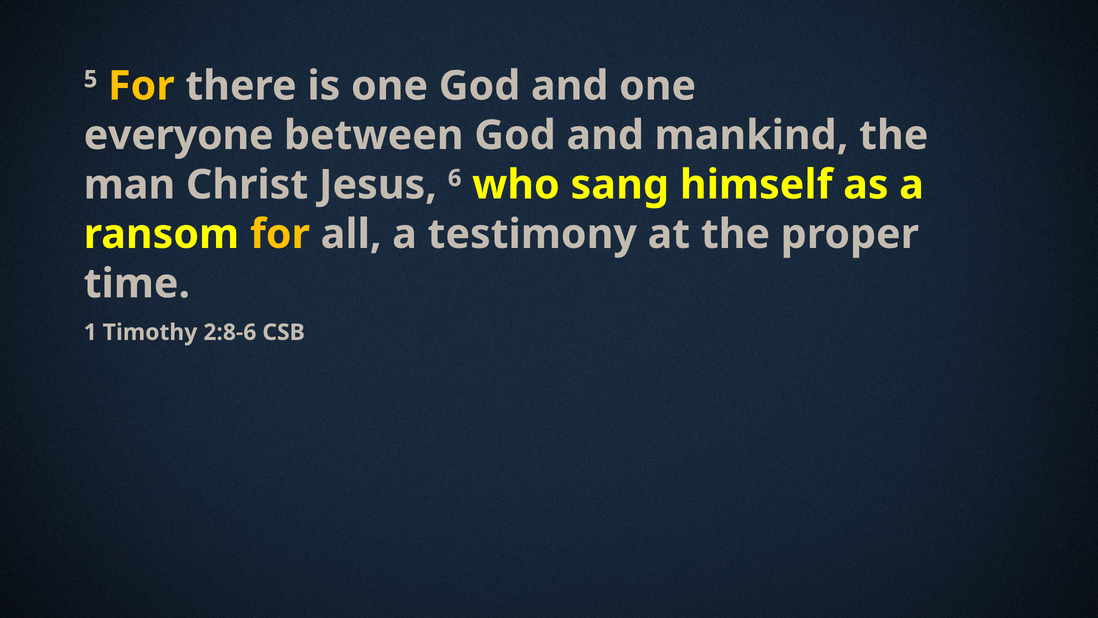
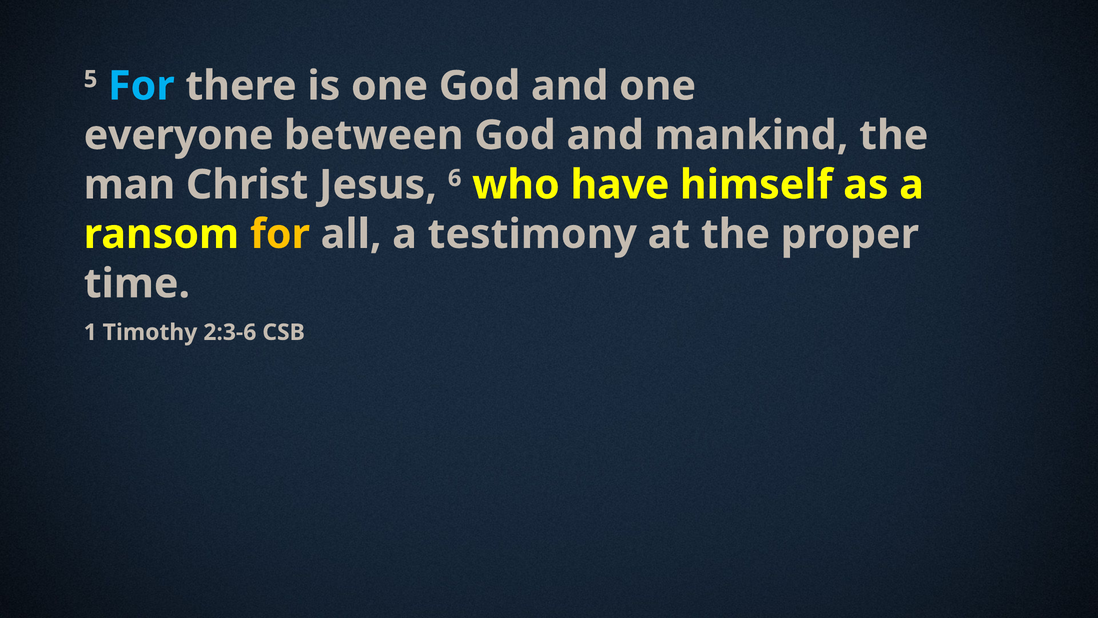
For colour: yellow -> light blue (141, 86)
sang: sang -> have (620, 185)
2:8-6: 2:8-6 -> 2:3-6 (230, 332)
